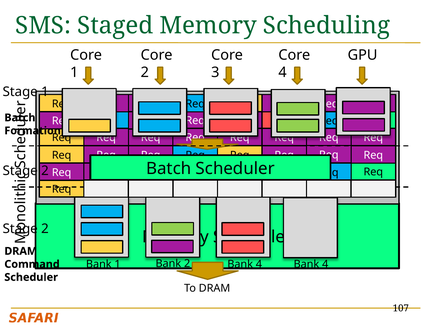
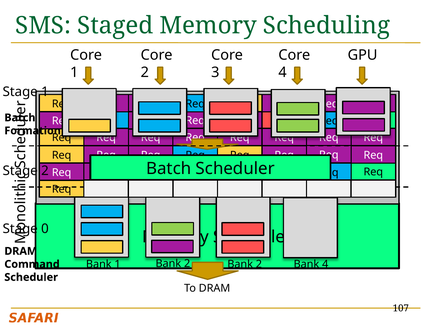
2: 2 -> 0 (45, 229)
2 Bank 4: 4 -> 2 (259, 265)
